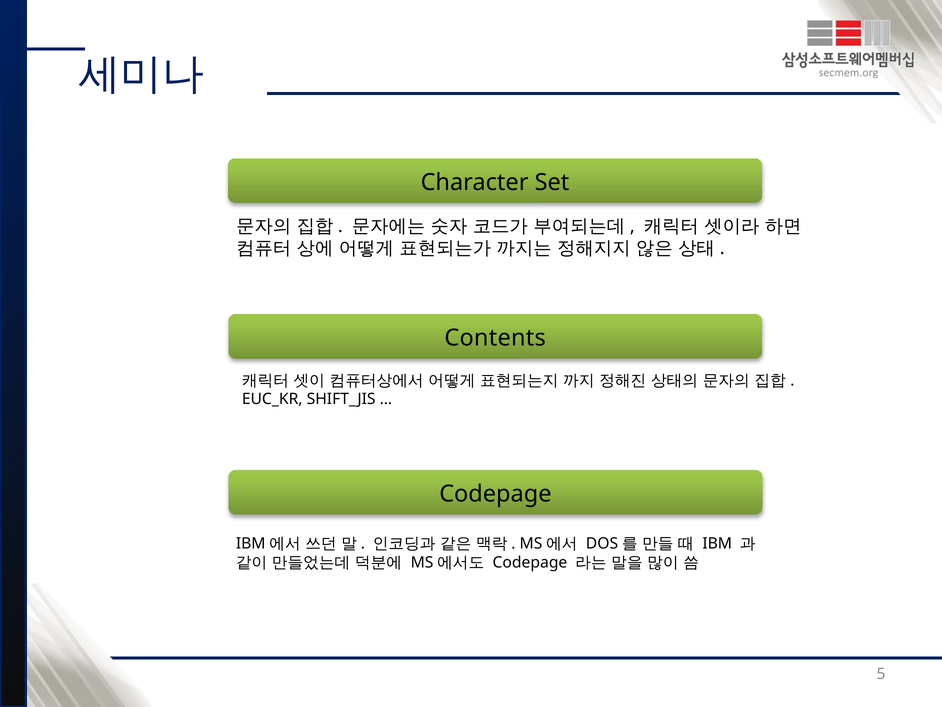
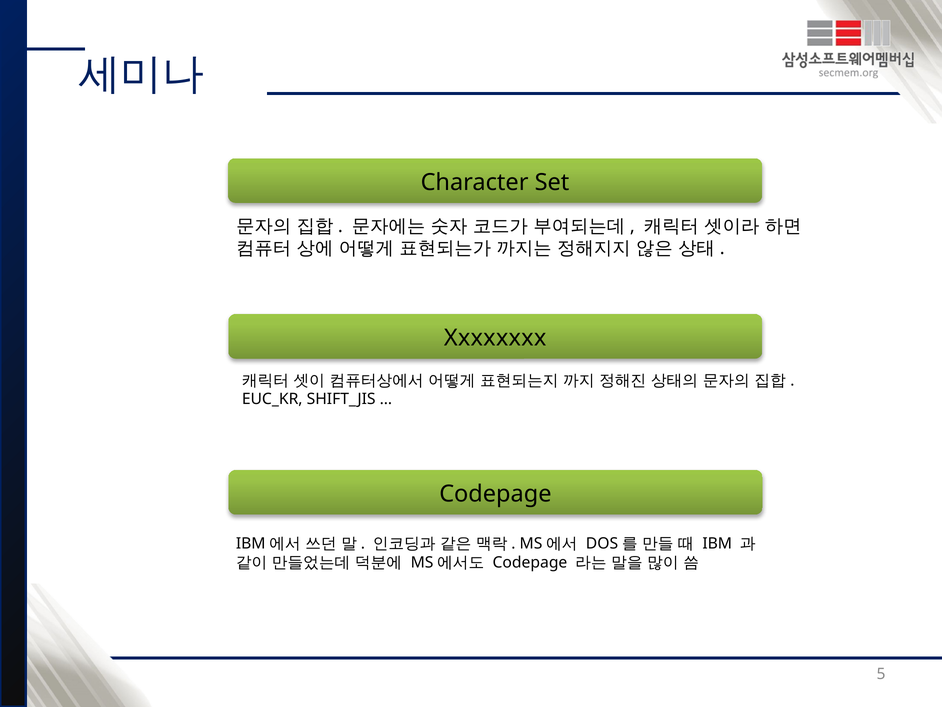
Contents: Contents -> Xxxxxxxx (495, 338)
